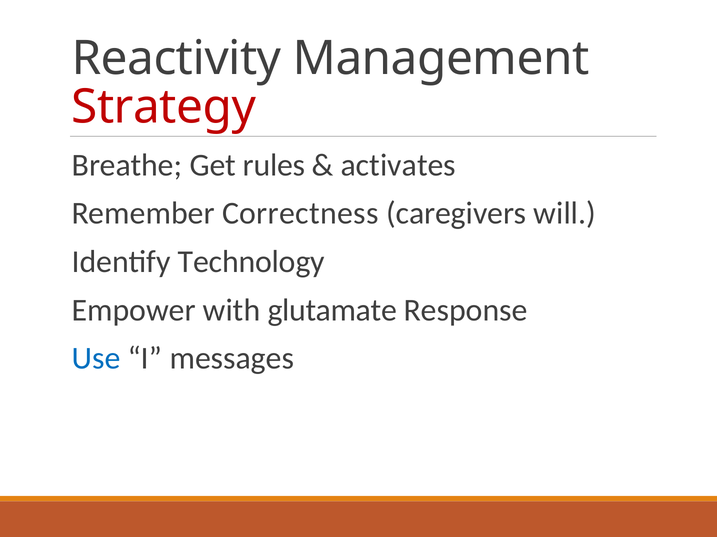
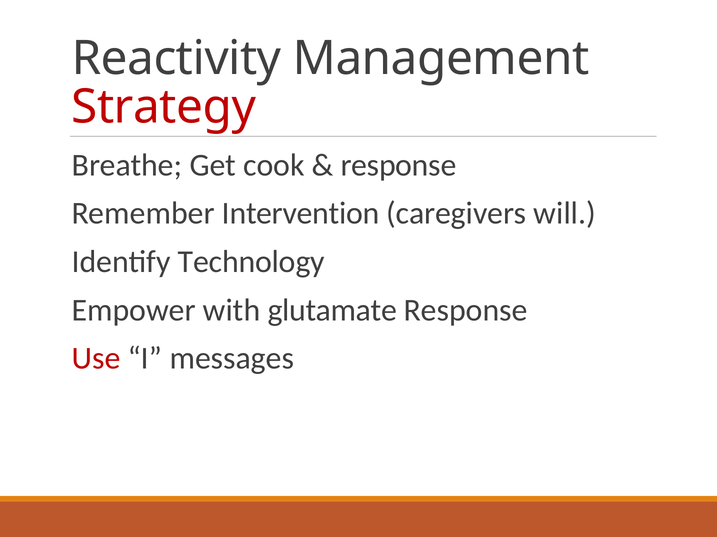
rules: rules -> cook (274, 165)
activates: activates -> response (398, 165)
Correctness: Correctness -> Intervention (301, 214)
Use colour: blue -> red (96, 359)
